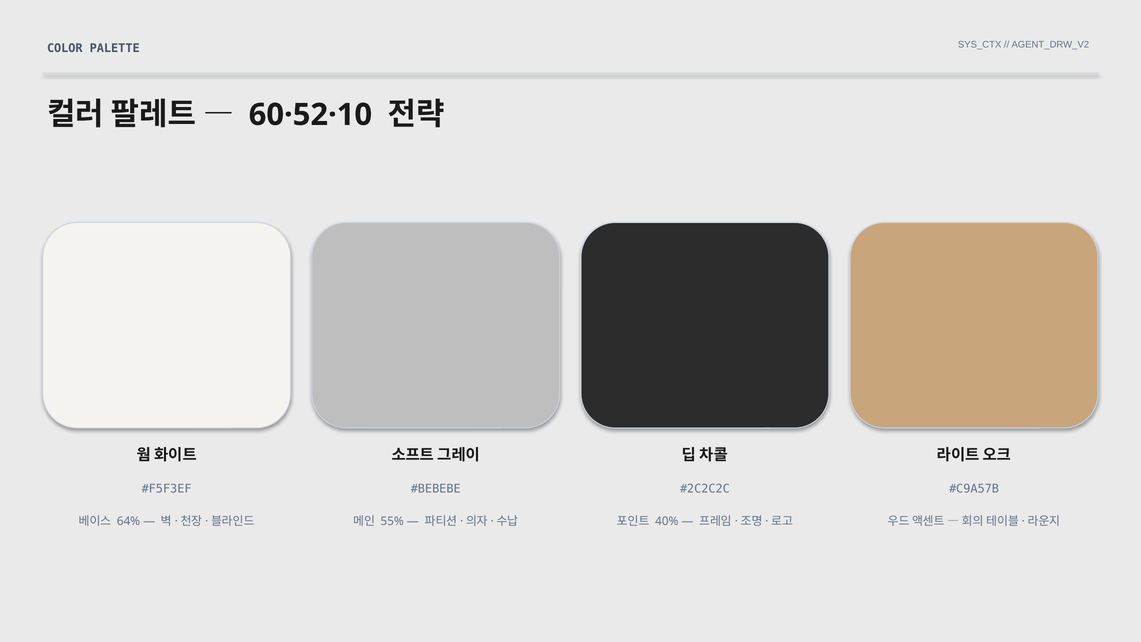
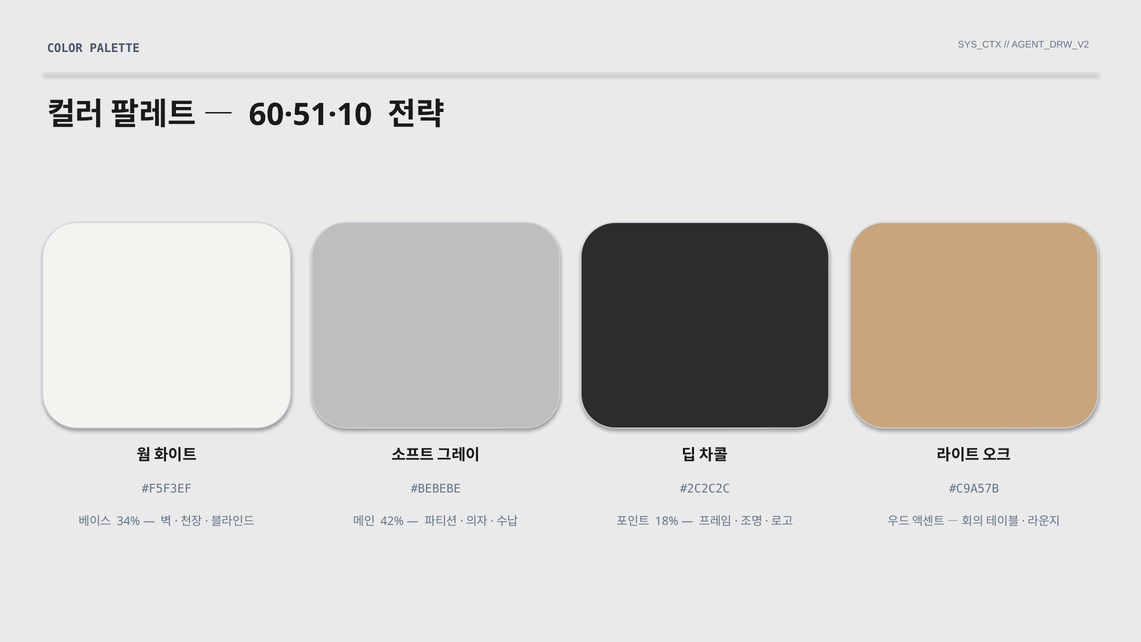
60·52·10: 60·52·10 -> 60·51·10 (310, 115)
64%: 64% -> 34% (128, 521)
55%: 55% -> 42% (392, 521)
40%: 40% -> 18% (667, 521)
